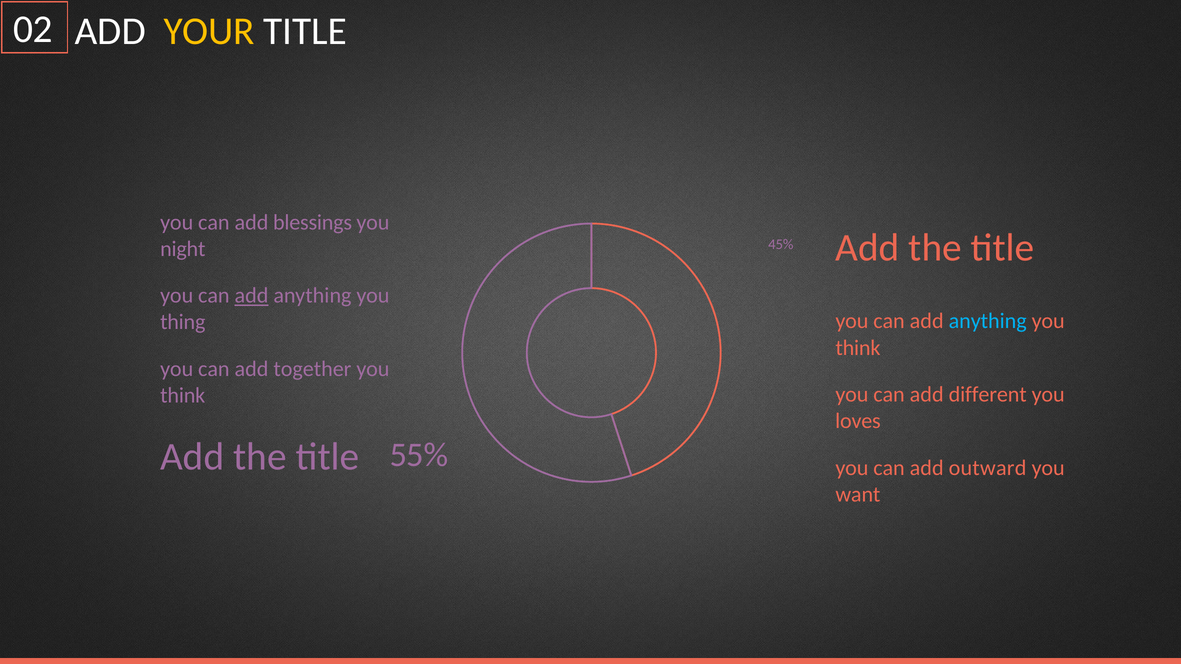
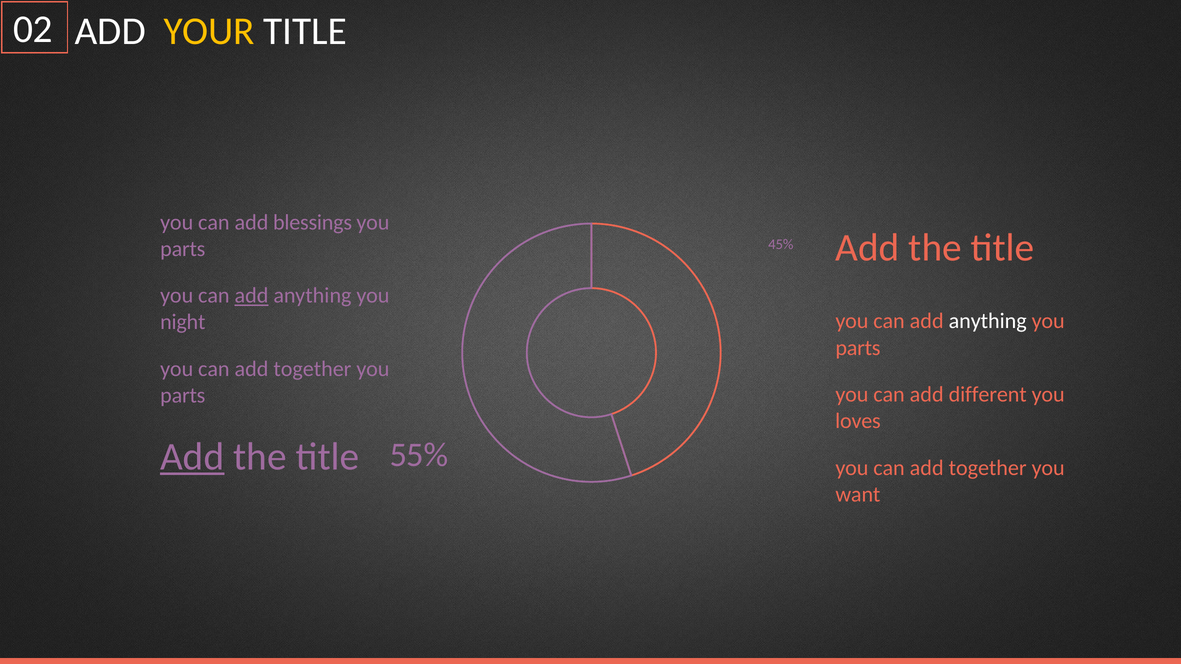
night: night -> parts (183, 249)
anything colour: light blue -> white (988, 321)
thing: thing -> night (183, 322)
think: think -> parts (858, 348)
think: think -> parts (183, 396)
Add underline: none -> present (192, 457)
outward: outward -> together (988, 468)
